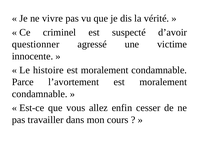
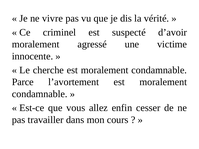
questionner: questionner -> moralement (36, 44)
histoire: histoire -> cherche (48, 70)
